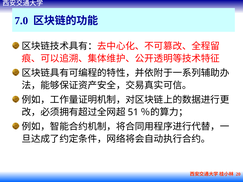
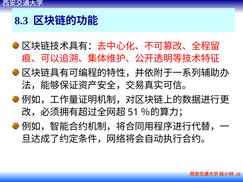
7.0: 7.0 -> 8.3 (21, 21)
